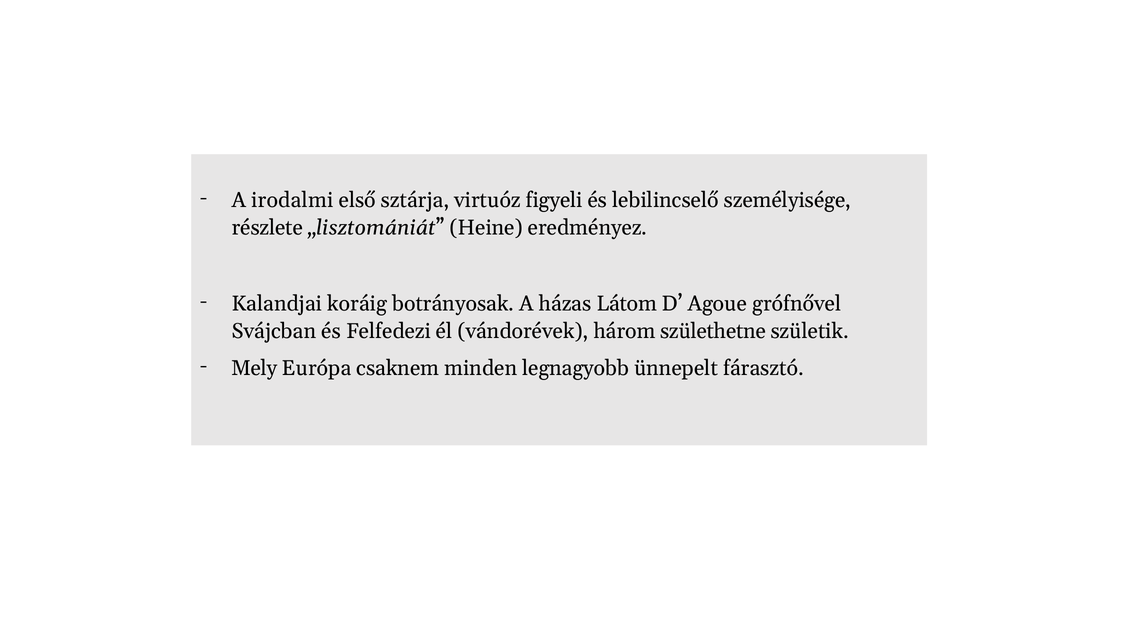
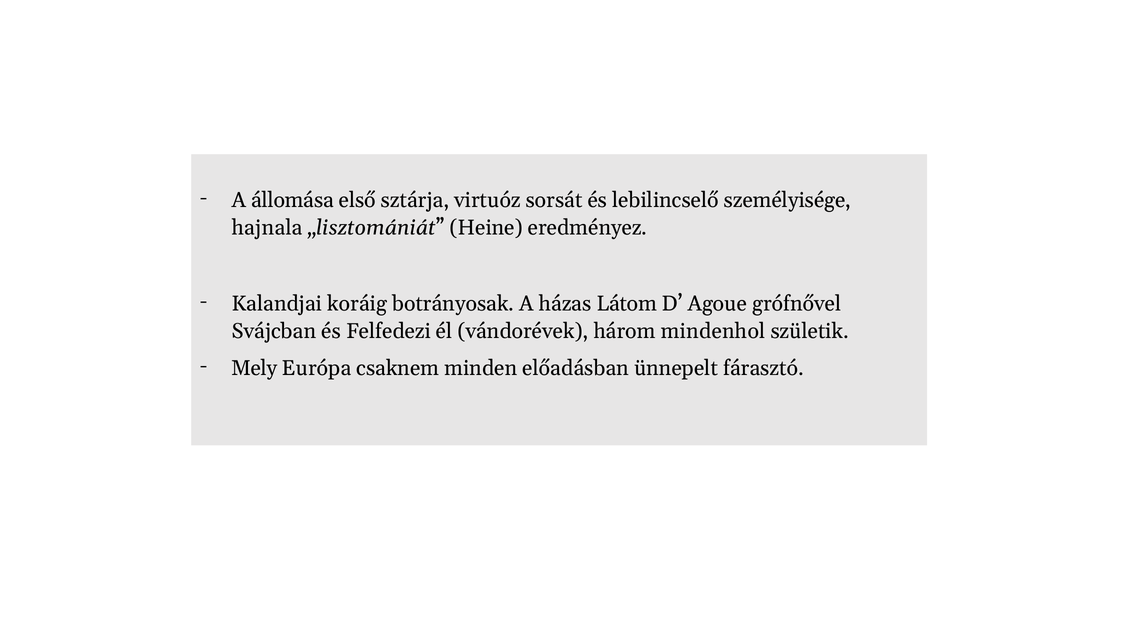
irodalmi: irodalmi -> állomása (292, 200)
figyeli: figyeli -> sorsát (554, 200)
részlete: részlete -> hajnala (267, 227)
születhetne: születhetne -> mindenhol (713, 331)
legnagyobb: legnagyobb -> előadásban (576, 368)
